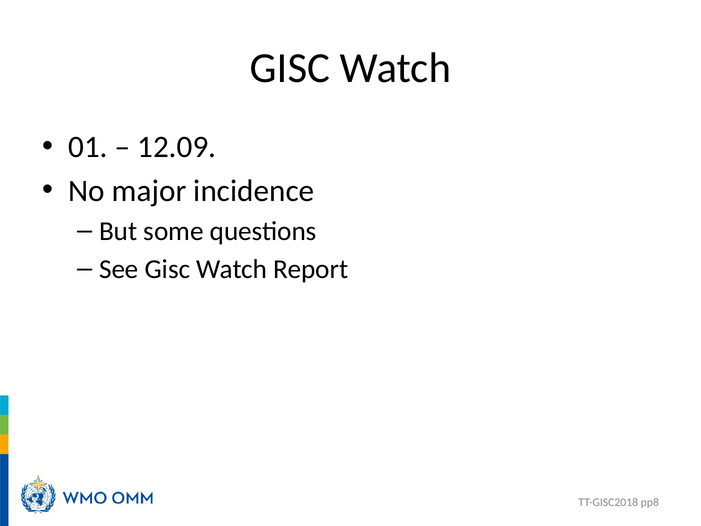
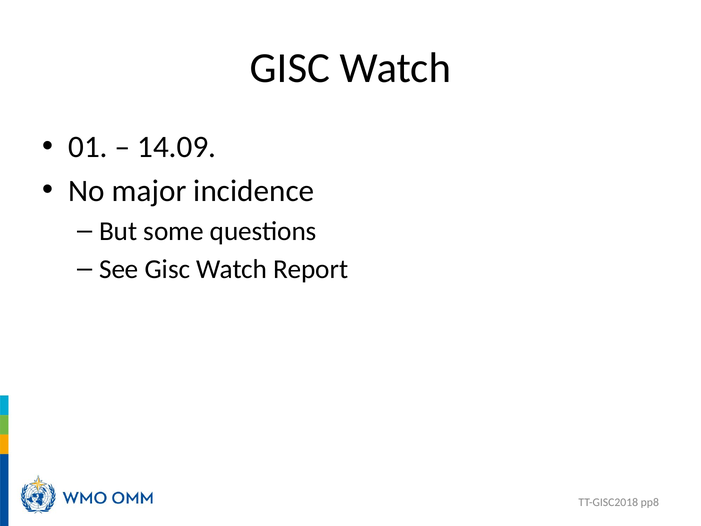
12.09: 12.09 -> 14.09 (177, 147)
